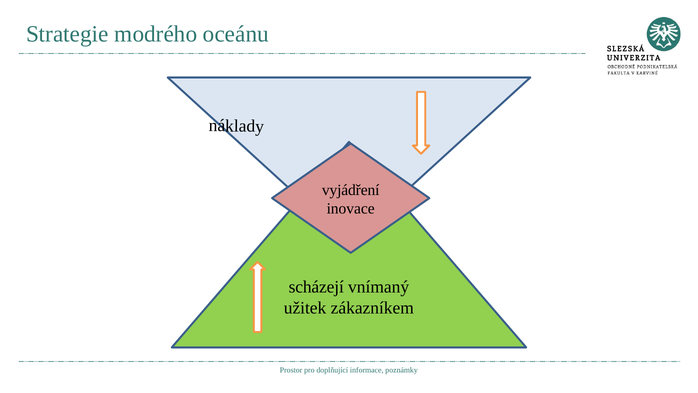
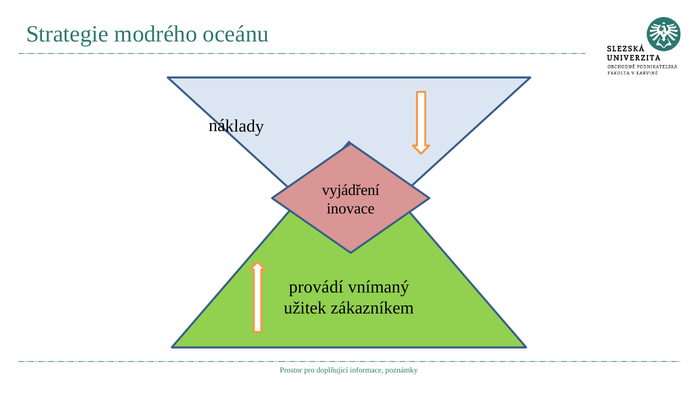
scházejí: scházejí -> provádí (316, 287)
